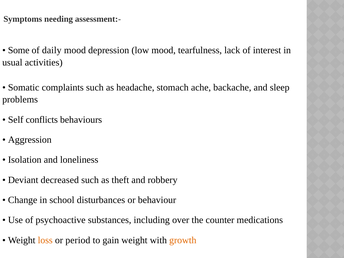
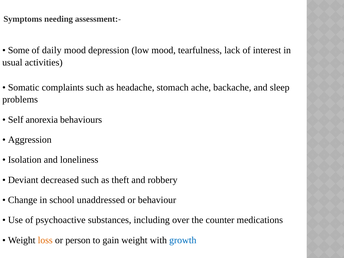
conflicts: conflicts -> anorexia (42, 120)
disturbances: disturbances -> unaddressed (101, 200)
period: period -> person (78, 240)
growth colour: orange -> blue (183, 240)
